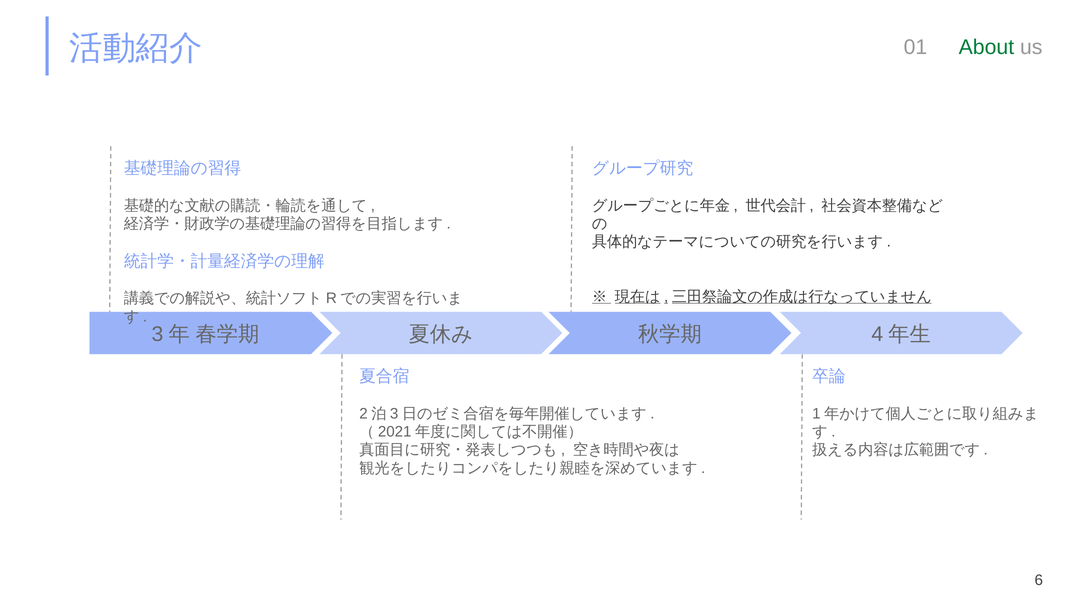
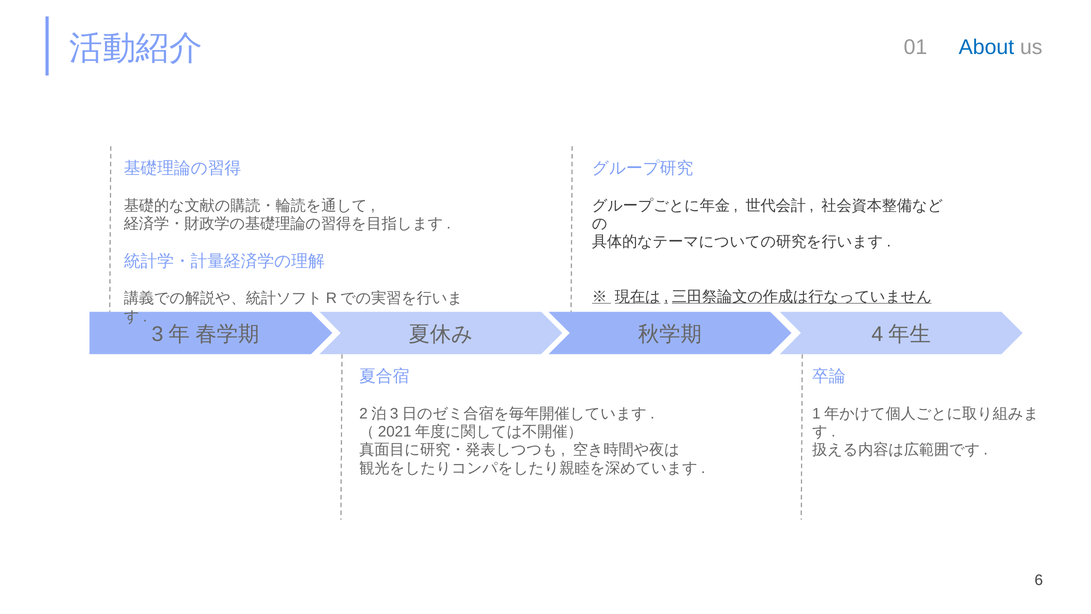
About colour: green -> blue (986, 47)
